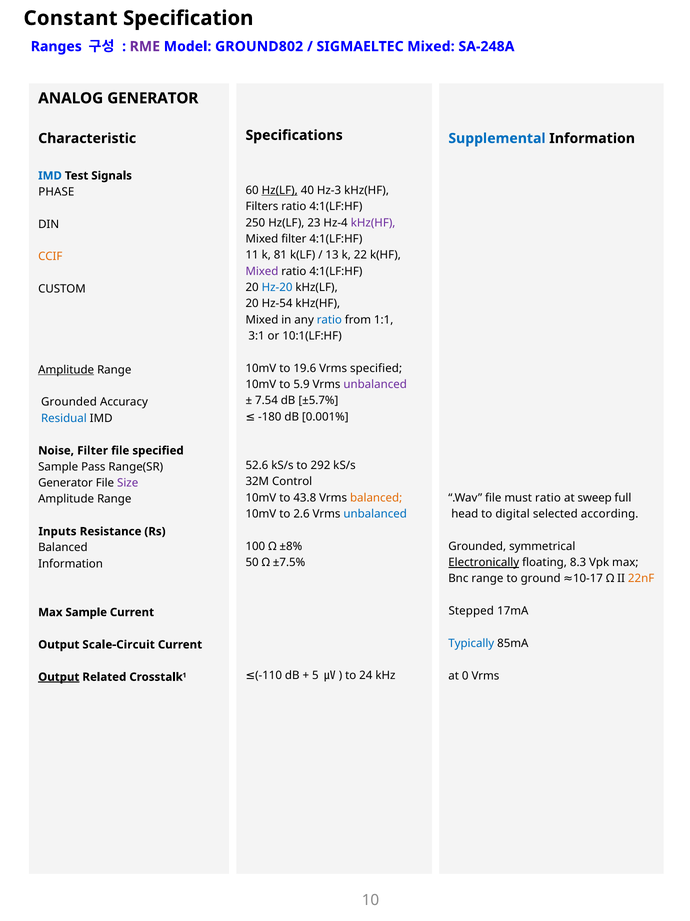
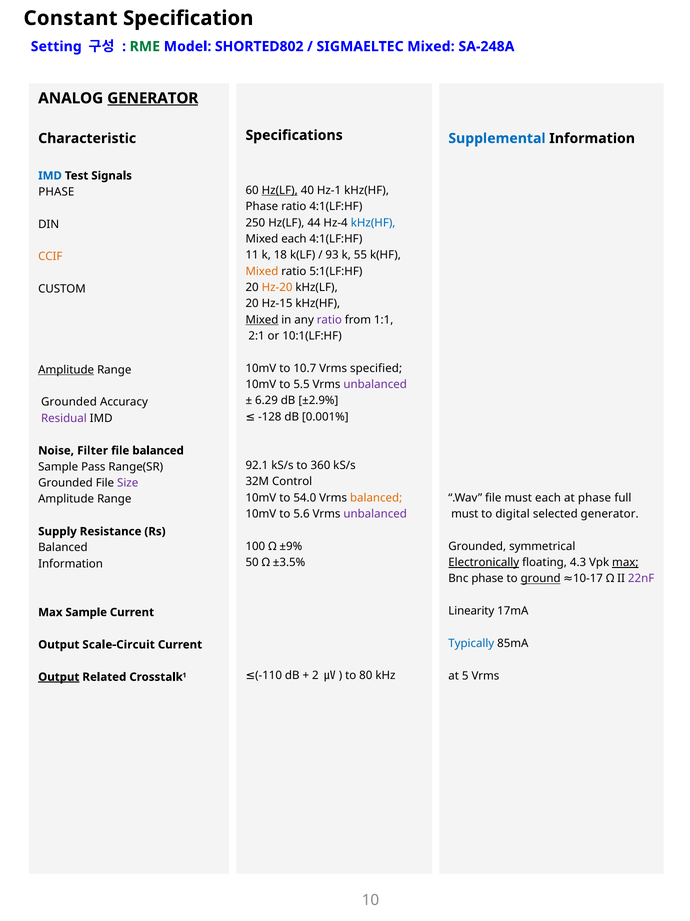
Ranges: Ranges -> Setting (56, 46)
RME colour: purple -> green (145, 46)
GROUND802: GROUND802 -> SHORTED802 (259, 46)
GENERATOR underline: none -> present (153, 98)
Hz-3: Hz-3 -> Hz-1 (329, 190)
Filters: Filters -> Phase (262, 206)
23: 23 -> 44 (314, 223)
kHz(HF colour: purple -> blue (373, 223)
Mixed filter: filter -> each (294, 239)
81: 81 -> 18 (280, 255)
13: 13 -> 93 (332, 255)
22: 22 -> 55 (360, 255)
Mixed colour: purple -> orange (262, 271)
4:1(LF:HF: 4:1(LF:HF -> 5:1(LF:HF (336, 271)
Hz-20 colour: blue -> orange (277, 287)
Hz-54: Hz-54 -> Hz-15 (277, 303)
Mixed underline: none -> present (262, 319)
ratio colour: blue -> purple (329, 319)
3:1: 3:1 -> 2:1 (257, 336)
19.6: 19.6 -> 10.7 (305, 368)
5.9: 5.9 -> 5.5 (302, 384)
7.54: 7.54 -> 6.29 (266, 400)
±5.7%: ±5.7% -> ±2.9% (318, 400)
-180: -180 -> -128 (270, 416)
Residual colour: blue -> purple (64, 418)
file specified: specified -> balanced (158, 450)
52.6: 52.6 -> 92.1 (257, 465)
292: 292 -> 360 (320, 465)
Generator: Generator -> Grounded (65, 482)
43.8: 43.8 -> 54.0 (305, 497)
must ratio: ratio -> each (548, 497)
at sweep: sweep -> phase (595, 497)
2.6: 2.6 -> 5.6 (302, 513)
unbalanced colour: blue -> purple (375, 513)
head: head -> must (465, 513)
selected according: according -> generator (610, 513)
Inputs: Inputs -> Supply (57, 531)
±8%: ±8% -> ±9% (291, 546)
±7.5%: ±7.5% -> ±3.5% (289, 562)
8.3: 8.3 -> 4.3 (578, 562)
max underline: none -> present (625, 562)
Bnc range: range -> phase (487, 578)
ground underline: none -> present (541, 578)
22nF colour: orange -> purple (641, 578)
Stepped: Stepped -> Linearity (471, 610)
5: 5 -> 2 (315, 675)
24: 24 -> 80 (366, 675)
0: 0 -> 5 (465, 675)
